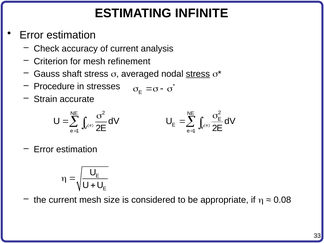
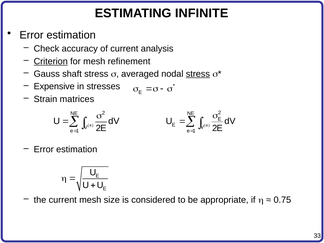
Criterion underline: none -> present (51, 61)
Procedure: Procedure -> Expensive (54, 86)
accurate: accurate -> matrices (77, 99)
0.08: 0.08 -> 0.75 (282, 200)
